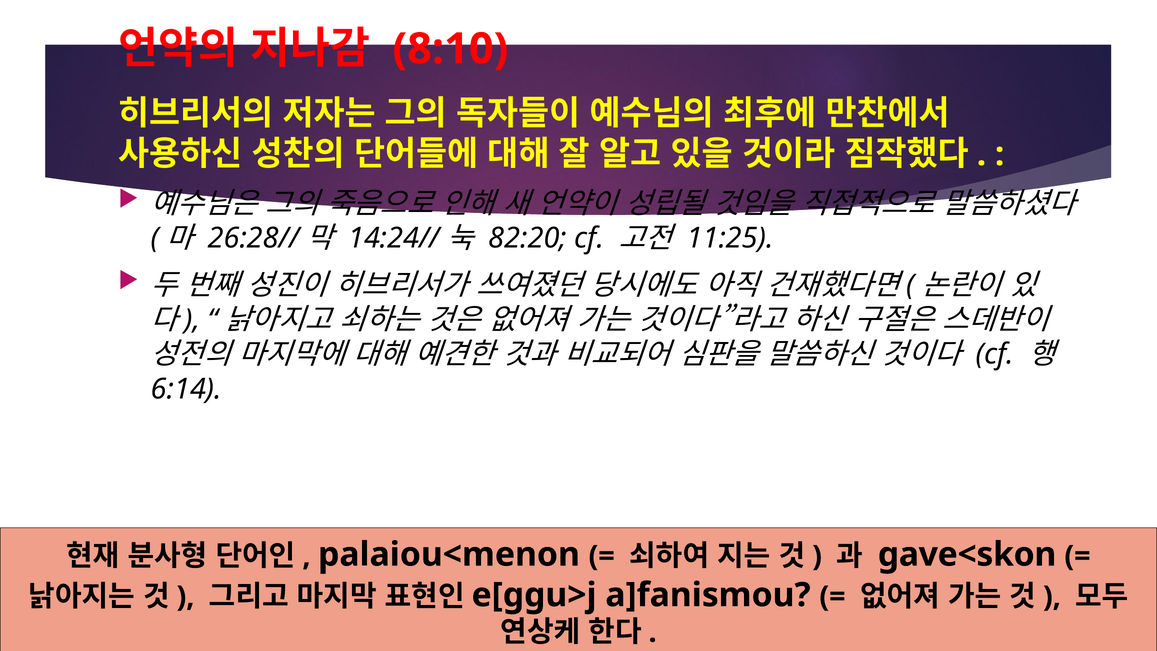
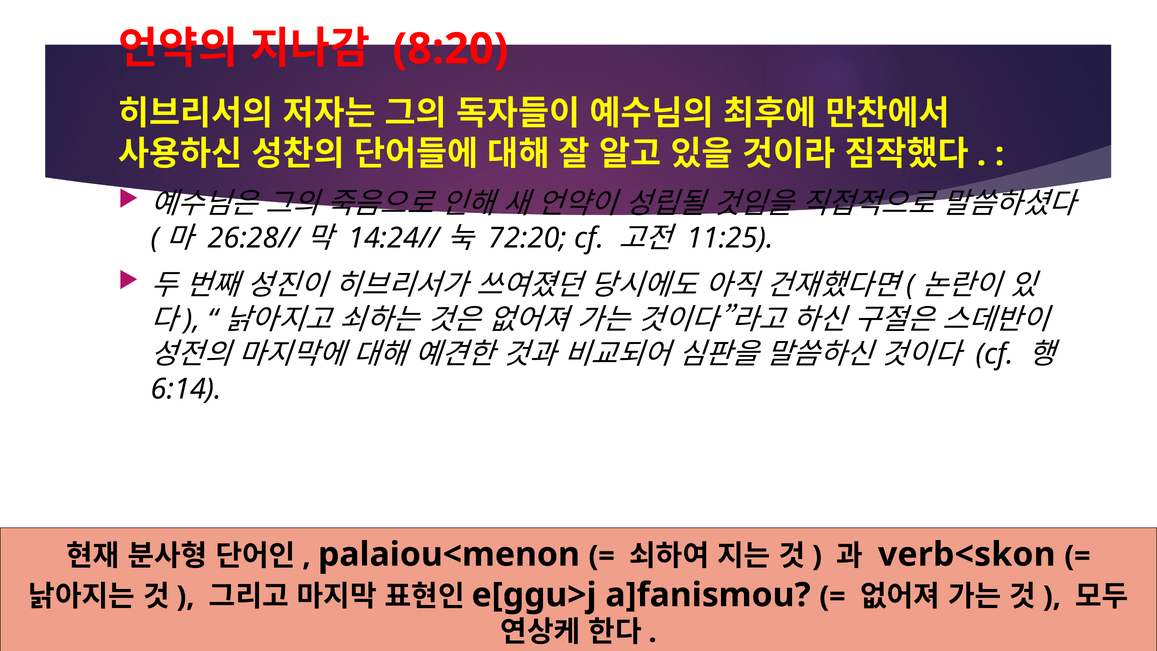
8:10: 8:10 -> 8:20 (450, 49)
82:20: 82:20 -> 72:20 (528, 238)
gave<skon: gave<skon -> verb<skon (967, 554)
